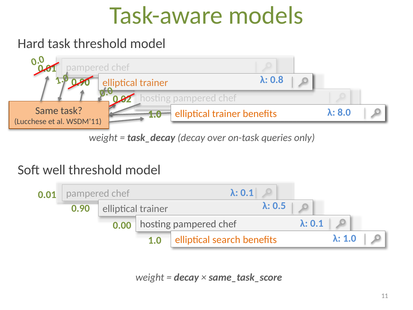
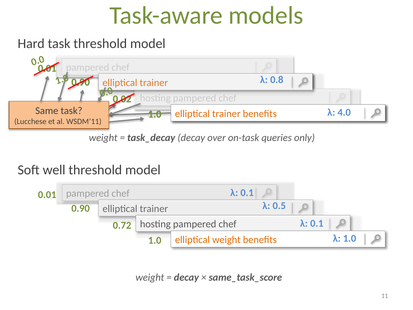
8.0: 8.0 -> 4.0 (344, 112)
0.00: 0.00 -> 0.72 (122, 225)
elliptical search: search -> weight (226, 239)
